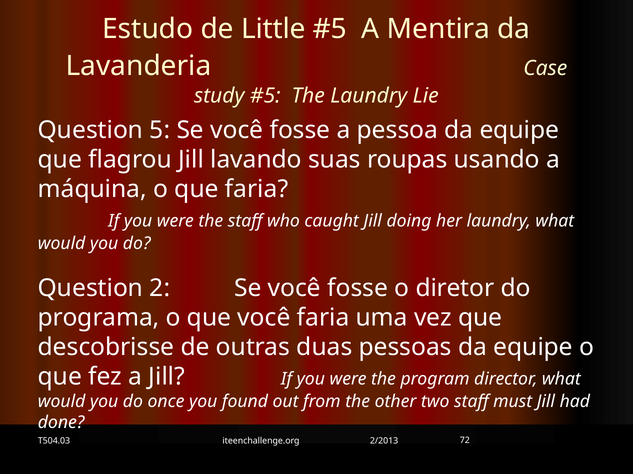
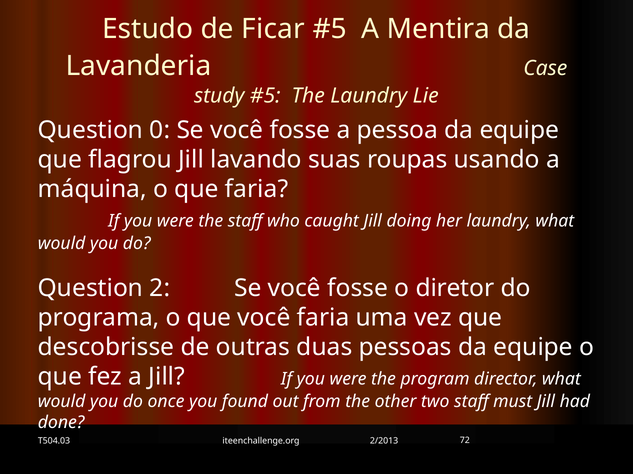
Little: Little -> Ficar (273, 29)
5: 5 -> 0 (160, 130)
